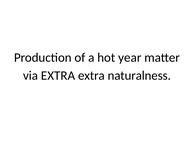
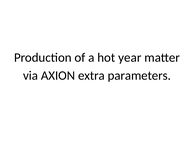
via EXTRA: EXTRA -> AXION (58, 76)
naturalness: naturalness -> parameters (139, 76)
